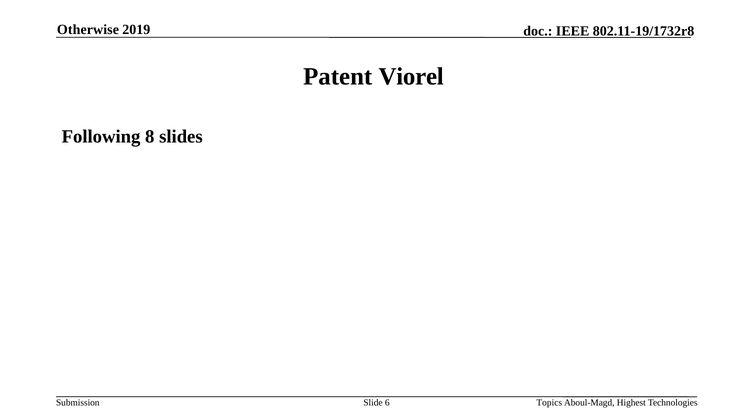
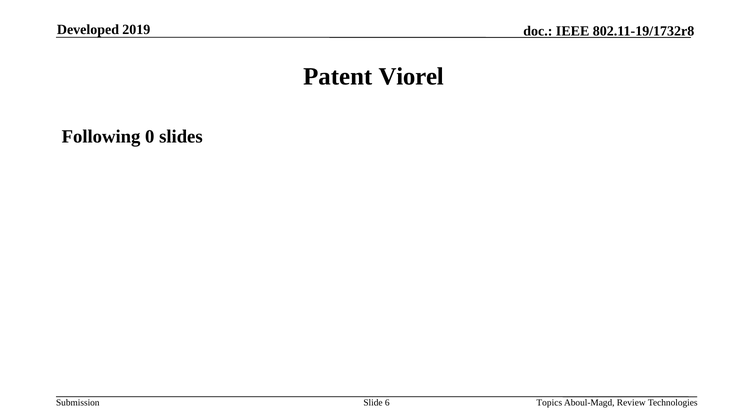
Otherwise: Otherwise -> Developed (88, 30)
8: 8 -> 0 (150, 137)
Highest: Highest -> Review (631, 403)
